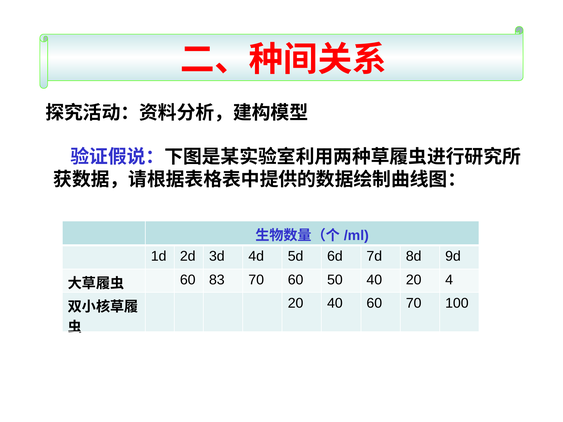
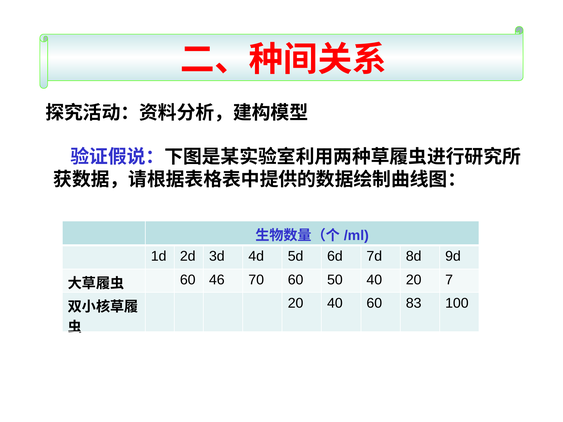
83: 83 -> 46 (217, 280)
4: 4 -> 7 (449, 280)
60 70: 70 -> 83 (414, 303)
